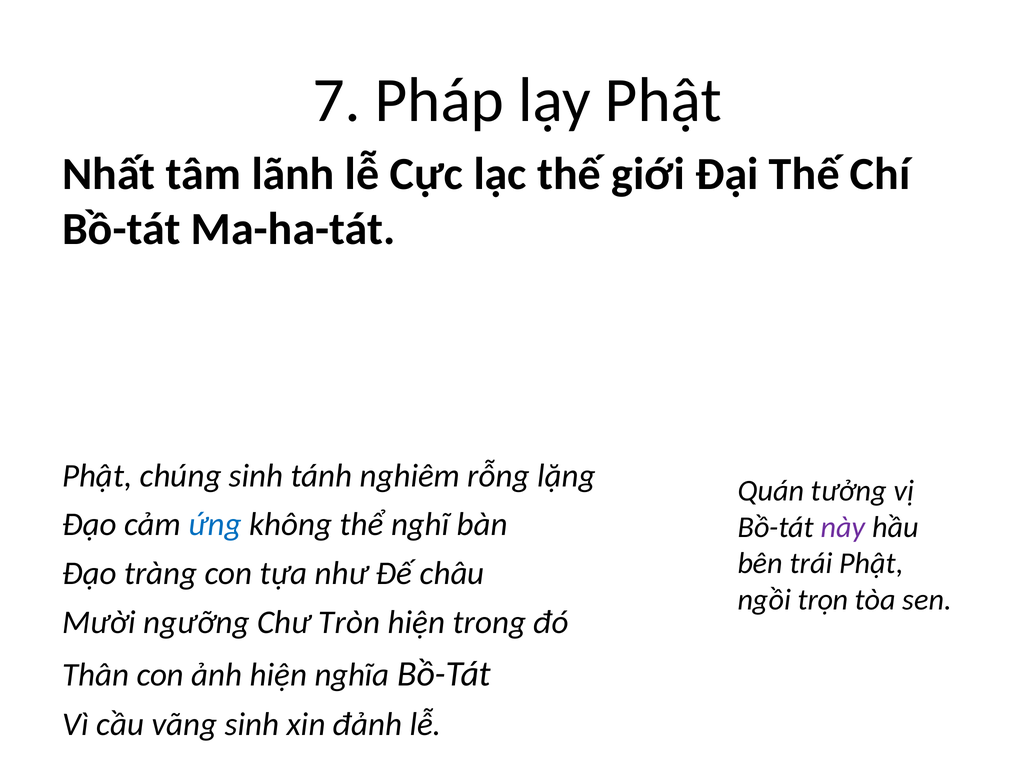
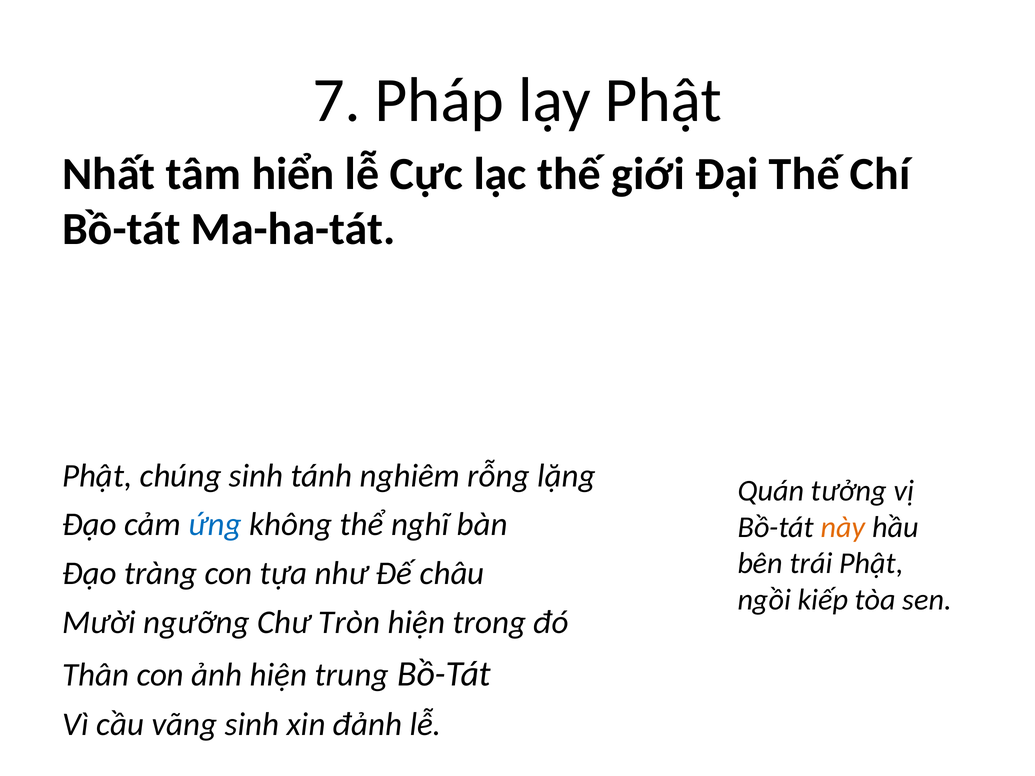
lãnh: lãnh -> hiển (293, 174)
này colour: purple -> orange (843, 527)
trọn: trọn -> kiếp (823, 600)
nghĩa: nghĩa -> trung (352, 675)
